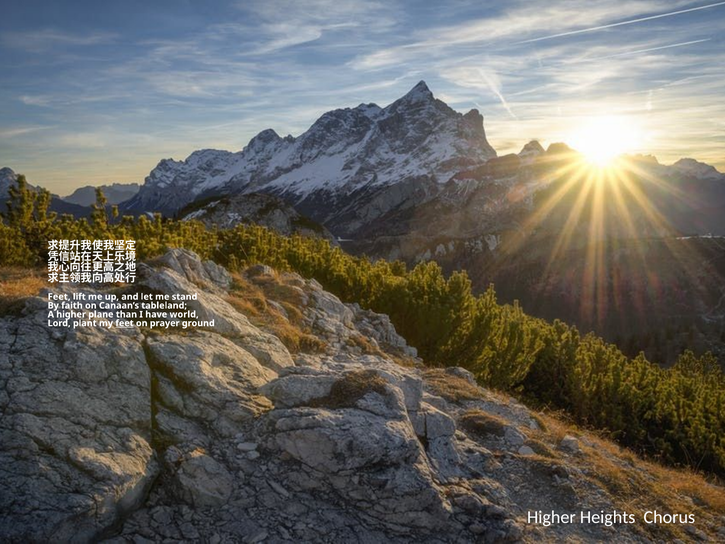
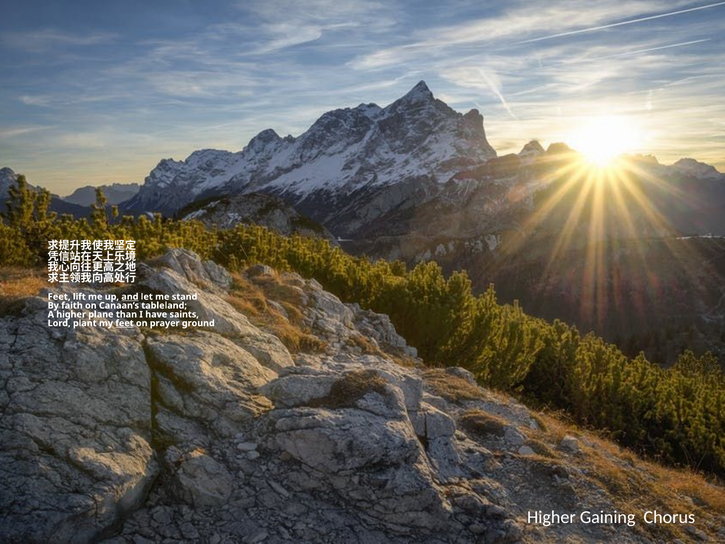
and underline: none -> present (130, 297)
world: world -> saints (184, 314)
Heights: Heights -> Gaining (608, 517)
